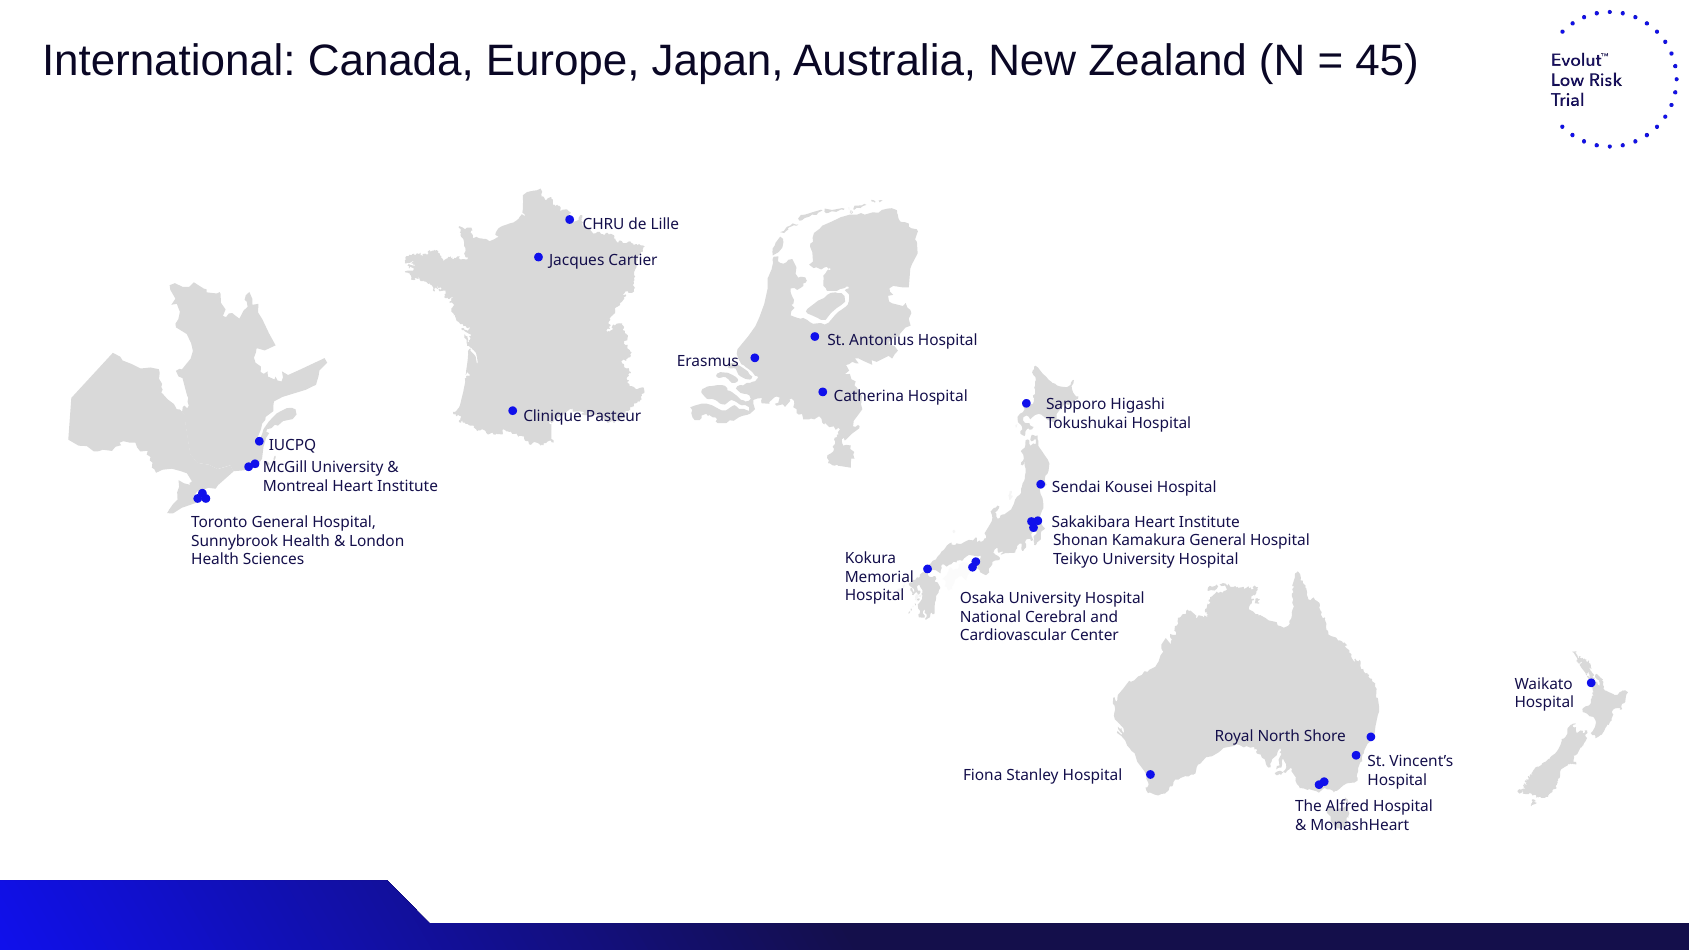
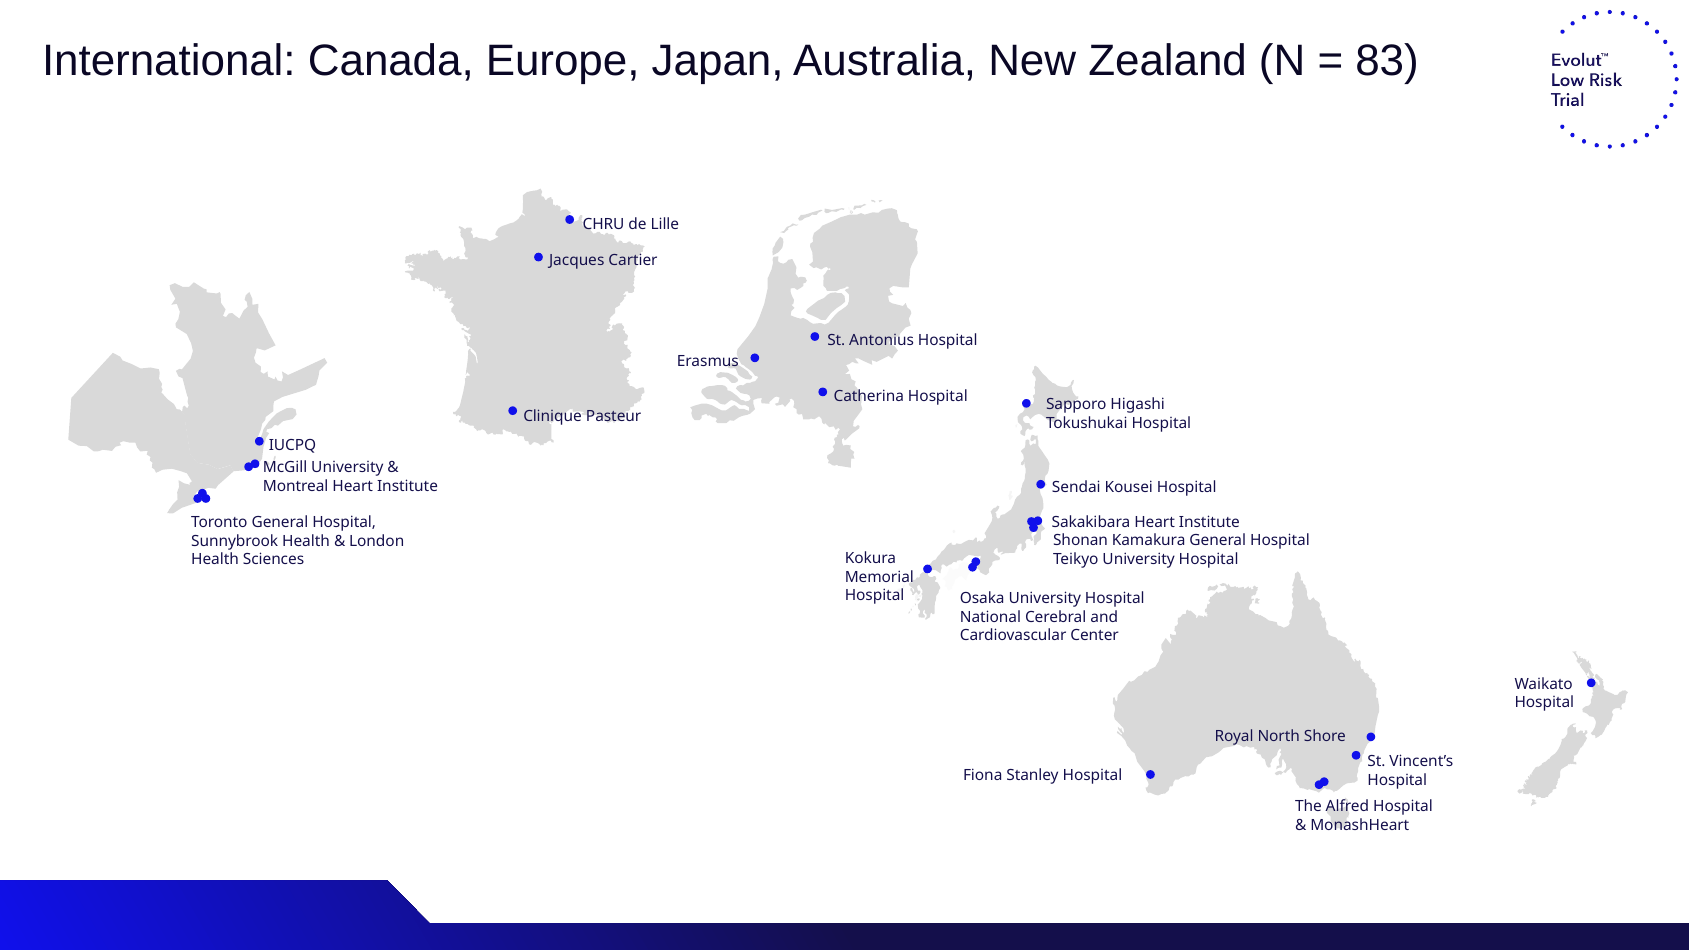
45: 45 -> 83 (1387, 61)
